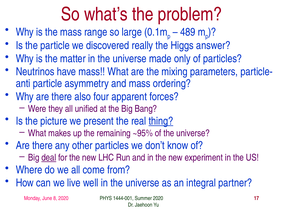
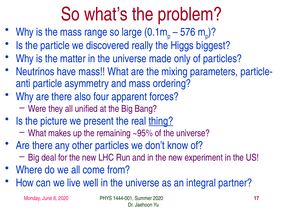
489: 489 -> 576 (188, 32)
answer: answer -> biggest (213, 46)
deal underline: present -> none (49, 158)
